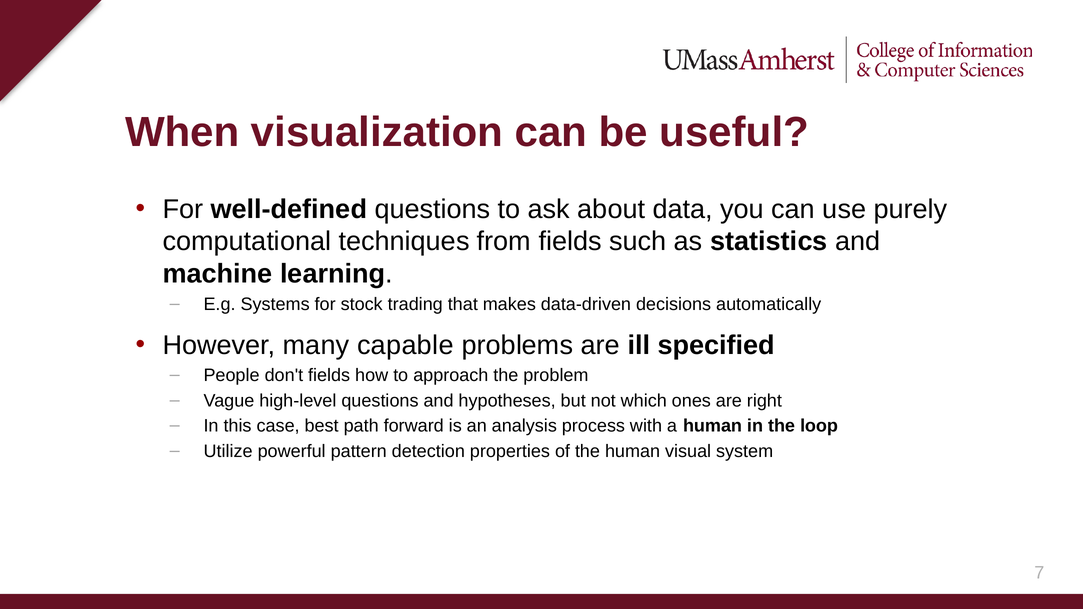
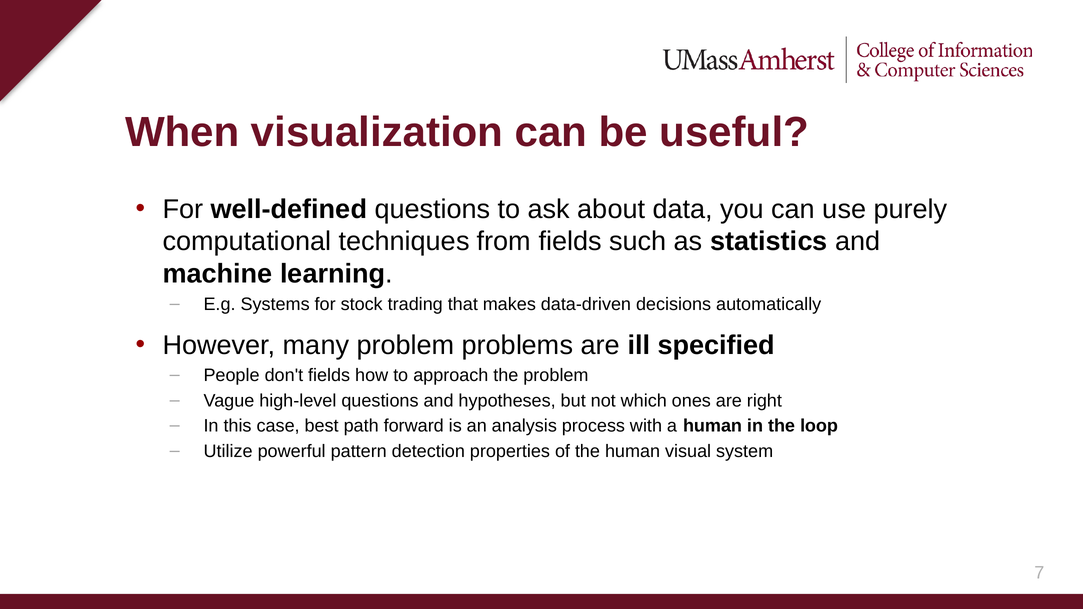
many capable: capable -> problem (406, 345)
